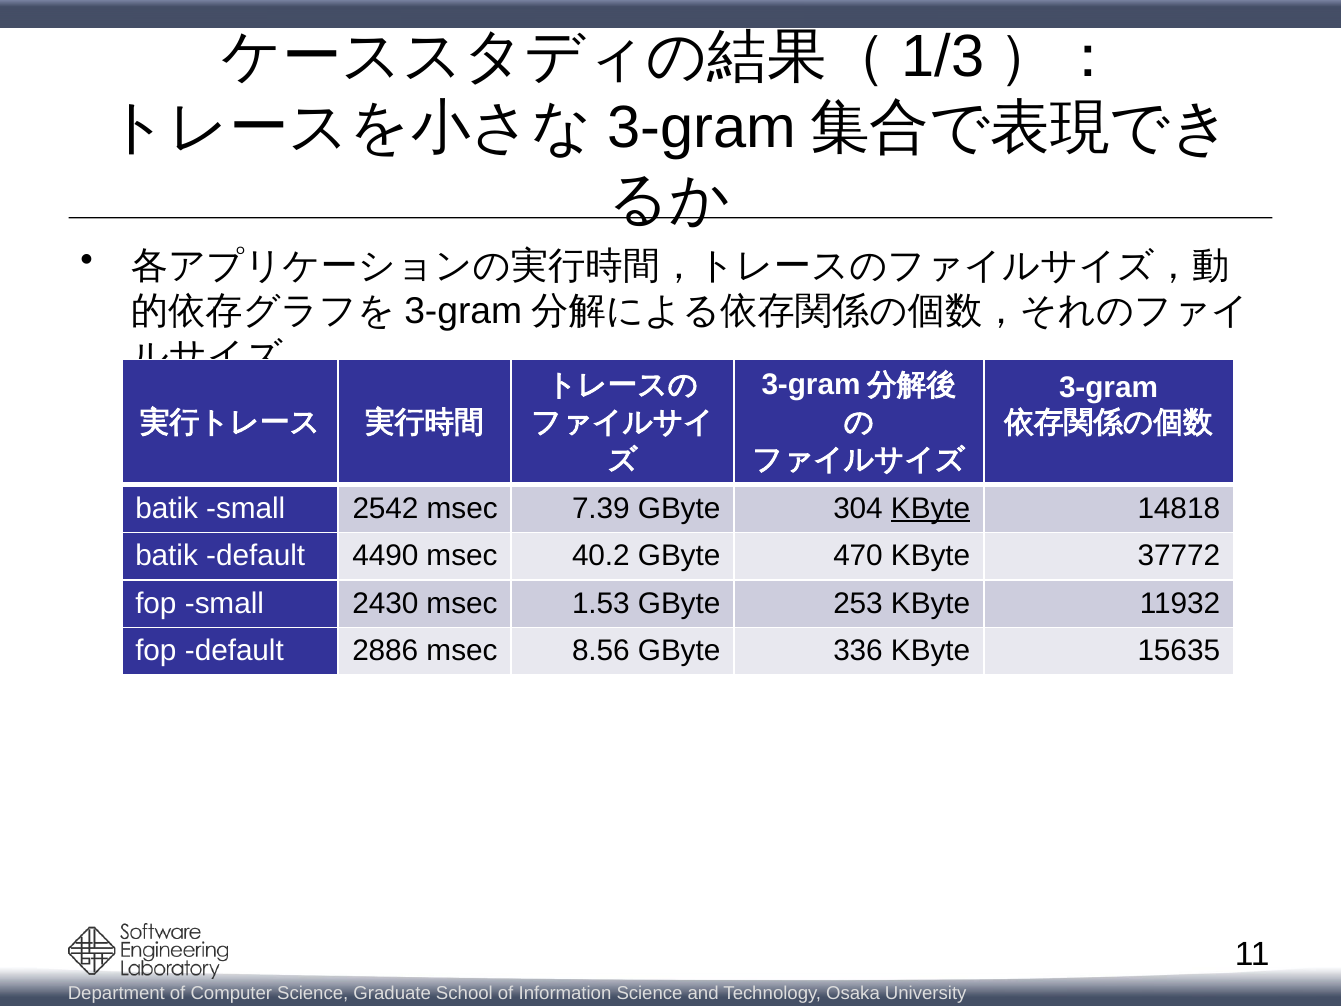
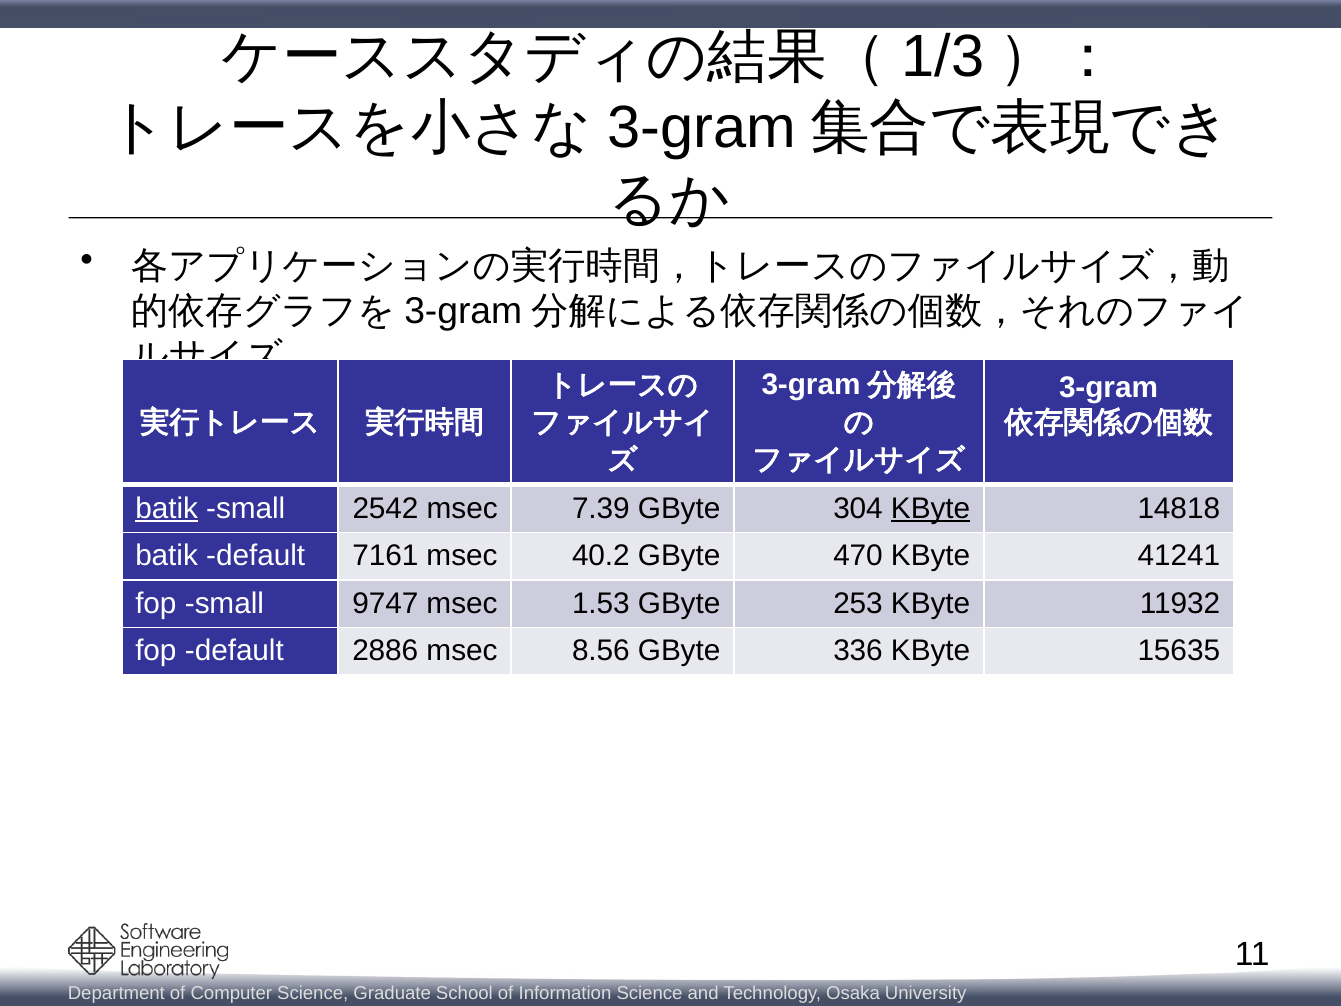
batik underline: none -> present (167, 508)
4490: 4490 -> 7161 (385, 556)
37772: 37772 -> 41241 (1179, 556)
2430: 2430 -> 9747 (385, 603)
